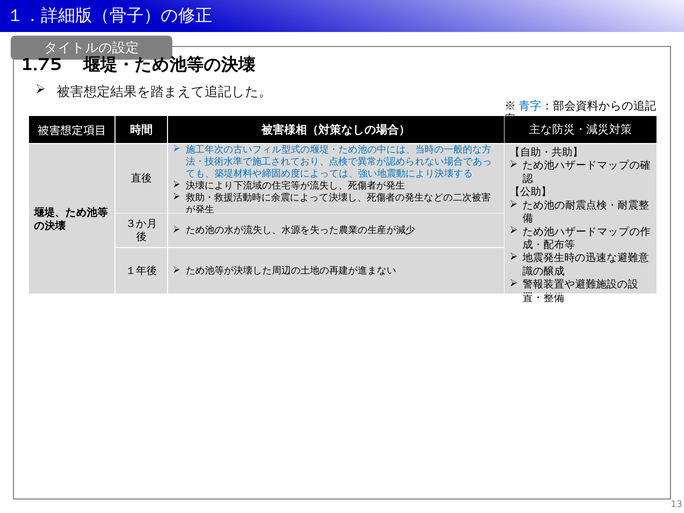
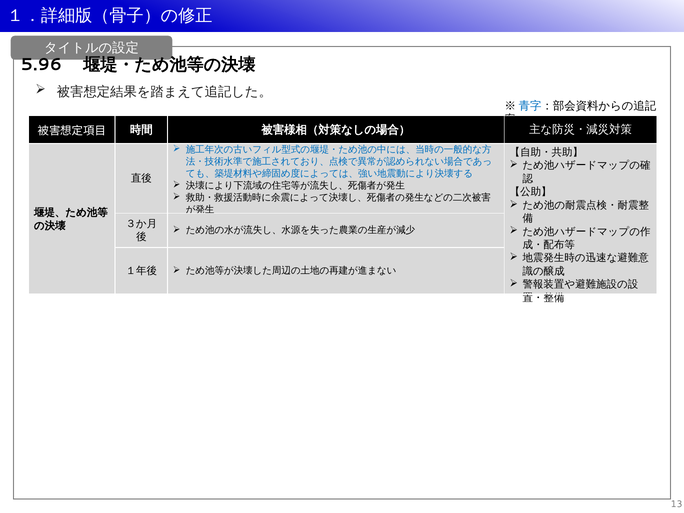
1.75: 1.75 -> 5.96 (41, 64)
